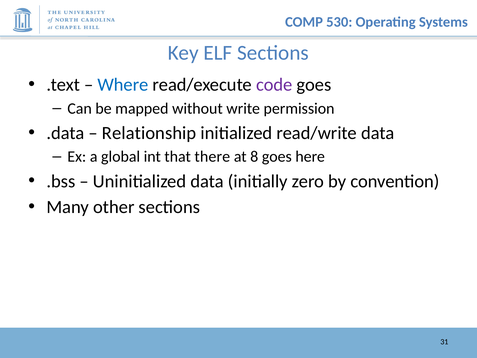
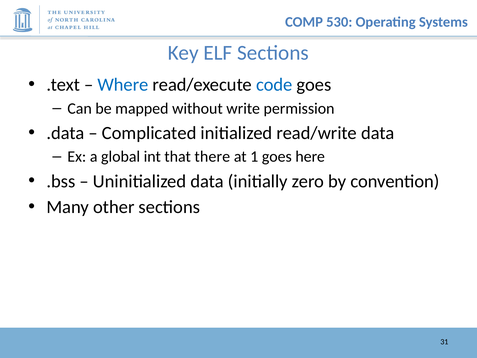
code colour: purple -> blue (274, 85)
Relationship: Relationship -> Complicated (149, 133)
8: 8 -> 1 (254, 157)
